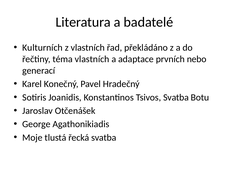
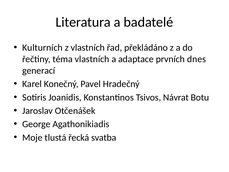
nebo: nebo -> dnes (197, 59)
Tsivos Svatba: Svatba -> Návrat (176, 97)
